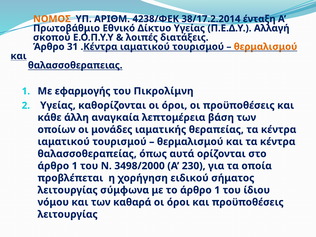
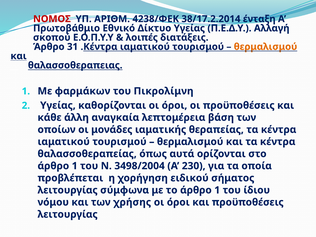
ΝΟΜΟΣ colour: orange -> red (52, 19)
εφαρμογής: εφαρμογής -> φαρμάκων (83, 91)
3498/2000: 3498/2000 -> 3498/2004 (140, 166)
καθαρά: καθαρά -> χρήσης (132, 202)
